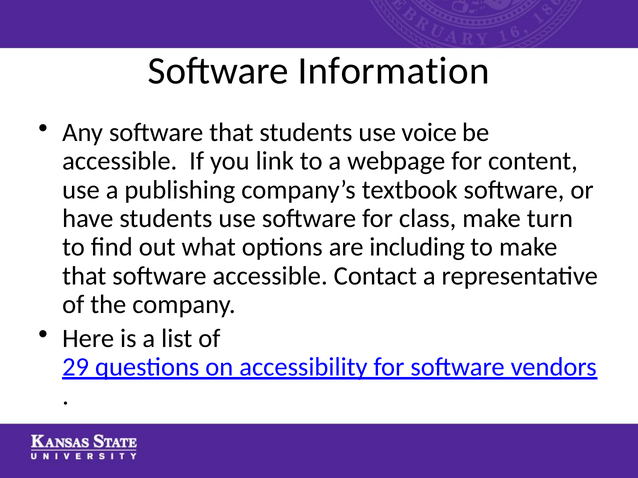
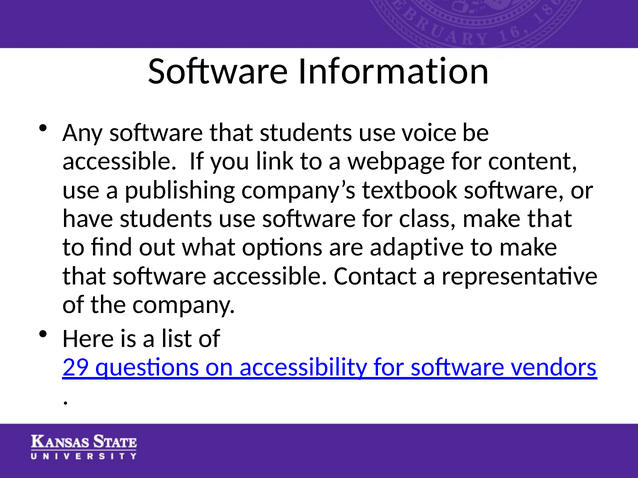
class make turn: turn -> that (550, 219)
including: including -> adaptive (417, 247)
